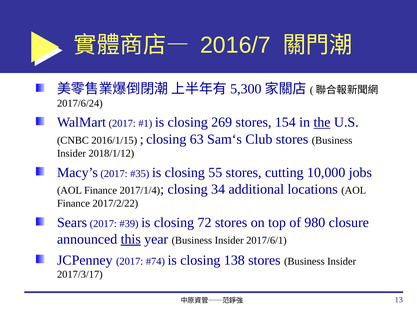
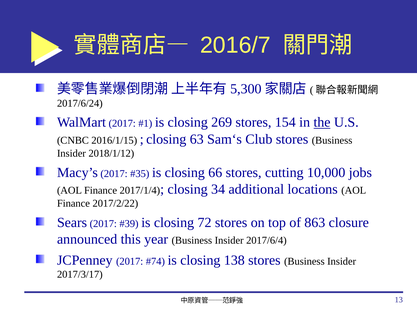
55: 55 -> 66 (215, 172)
980: 980 -> 863 (315, 222)
this underline: present -> none (131, 239)
2017/6/1: 2017/6/1 -> 2017/6/4 (266, 240)
